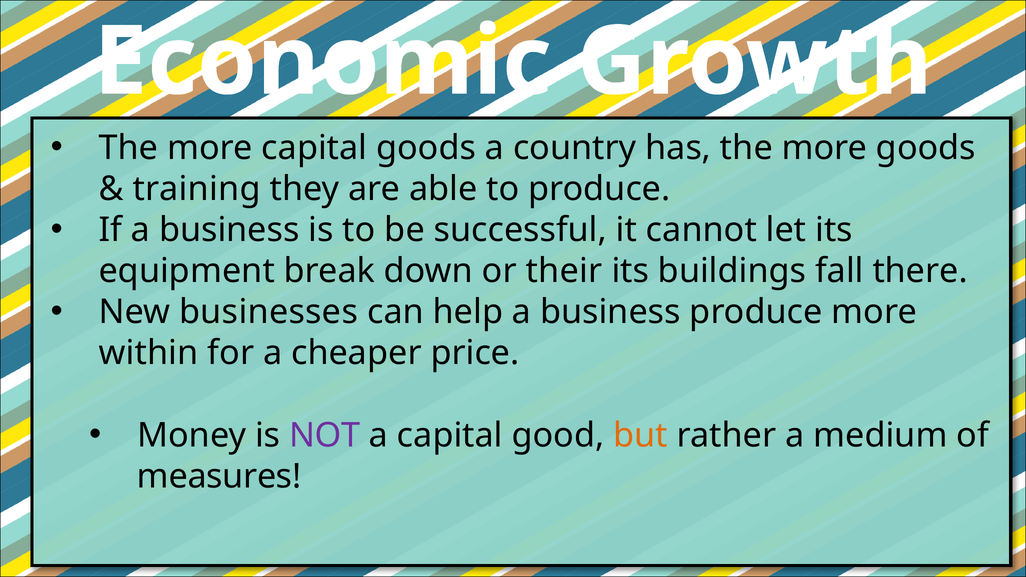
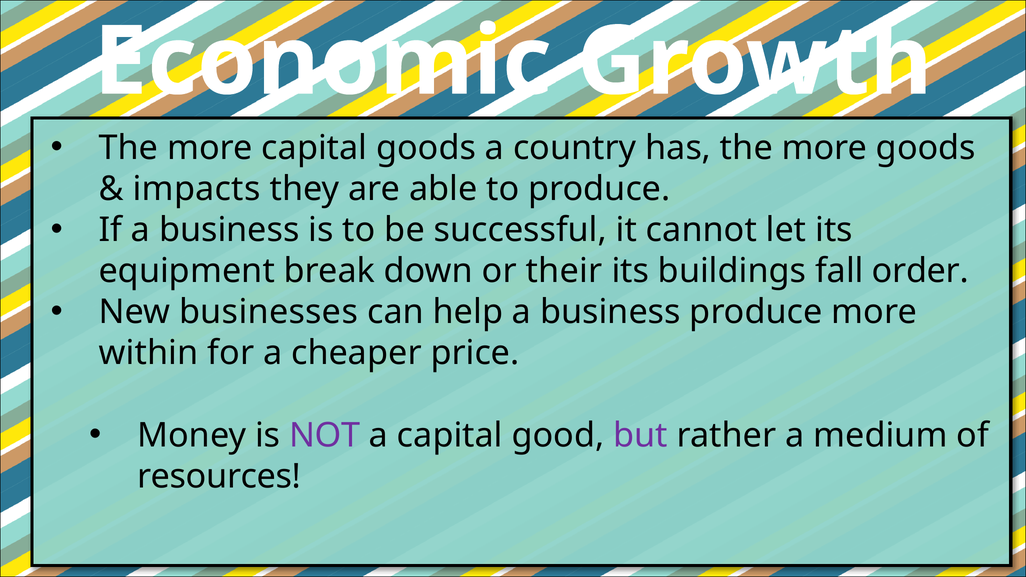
training: training -> impacts (197, 189)
there: there -> order (920, 271)
but colour: orange -> purple (641, 435)
measures: measures -> resources (219, 476)
